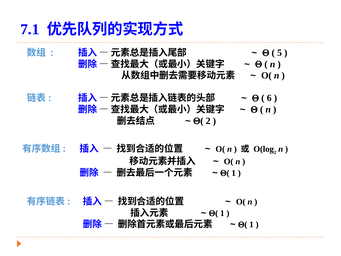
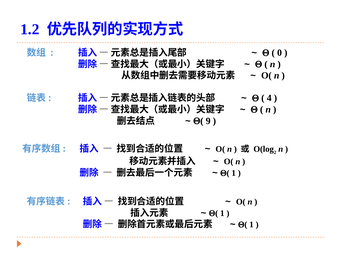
7.1: 7.1 -> 1.2 (30, 29)
5: 5 -> 0 (280, 53)
6: 6 -> 4 (269, 98)
2: 2 -> 9 (208, 121)
